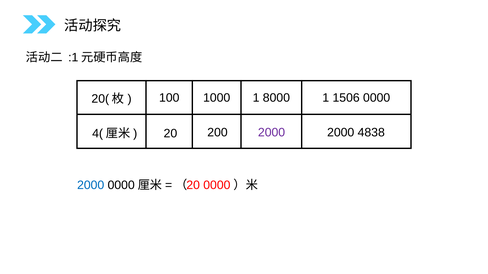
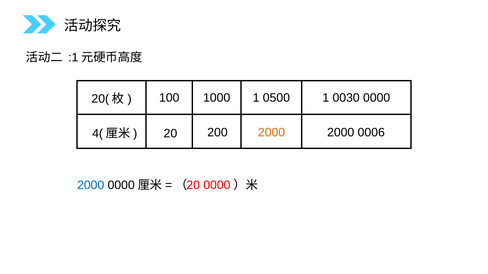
8000: 8000 -> 0500 (276, 98)
1506: 1506 -> 0030 (346, 98)
2000 colour: purple -> orange (272, 133)
4838: 4838 -> 0006 (371, 133)
